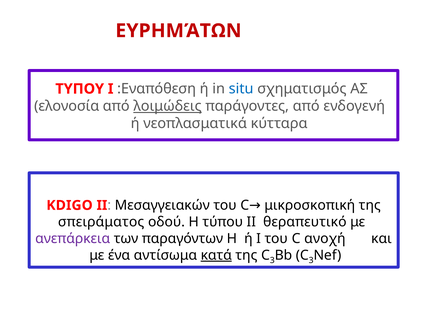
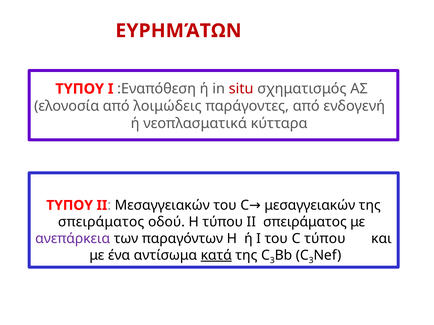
situ colour: blue -> red (241, 89)
λοιμώδεις underline: present -> none (168, 106)
KDIGO: KDIGO -> ΤΥΠΟY (70, 206)
μικροσκοπική: μικροσκοπική -> μεσαγγειακών (310, 206)
ΙΙ θεραπευτικό: θεραπευτικό -> σπειράματος (305, 222)
C ανοχή: ανοχή -> τύπου (325, 239)
